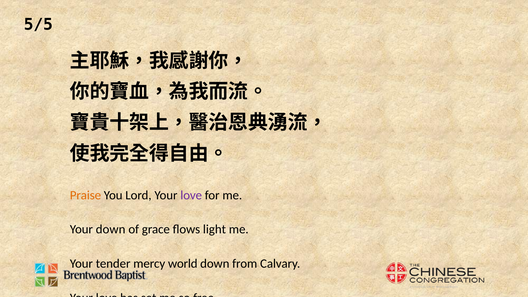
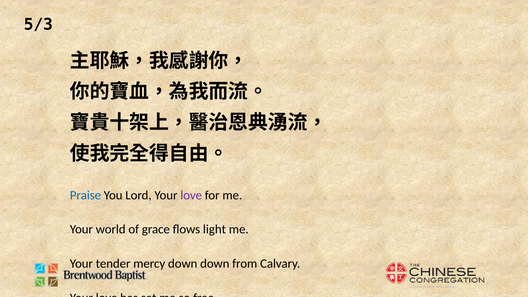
5/5: 5/5 -> 5/3 (38, 25)
Praise colour: orange -> blue (85, 195)
Your down: down -> world (111, 229)
mercy world: world -> down (183, 264)
